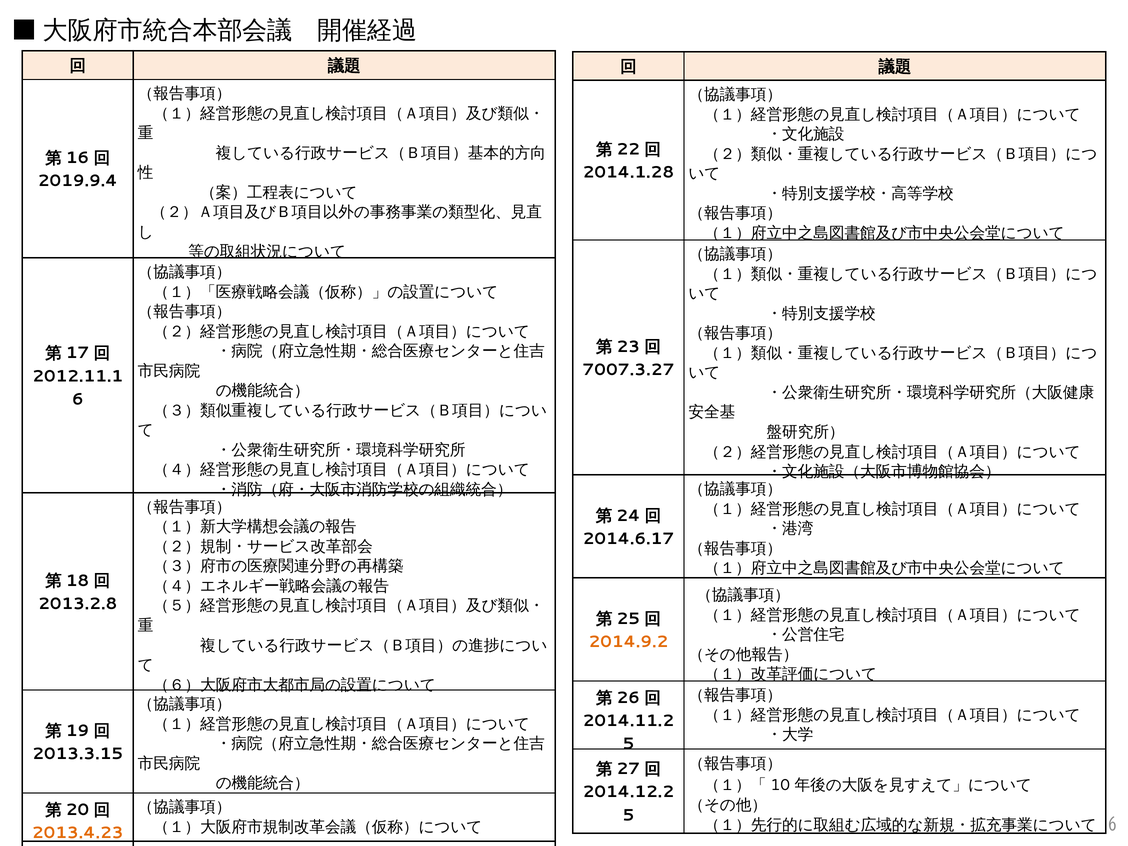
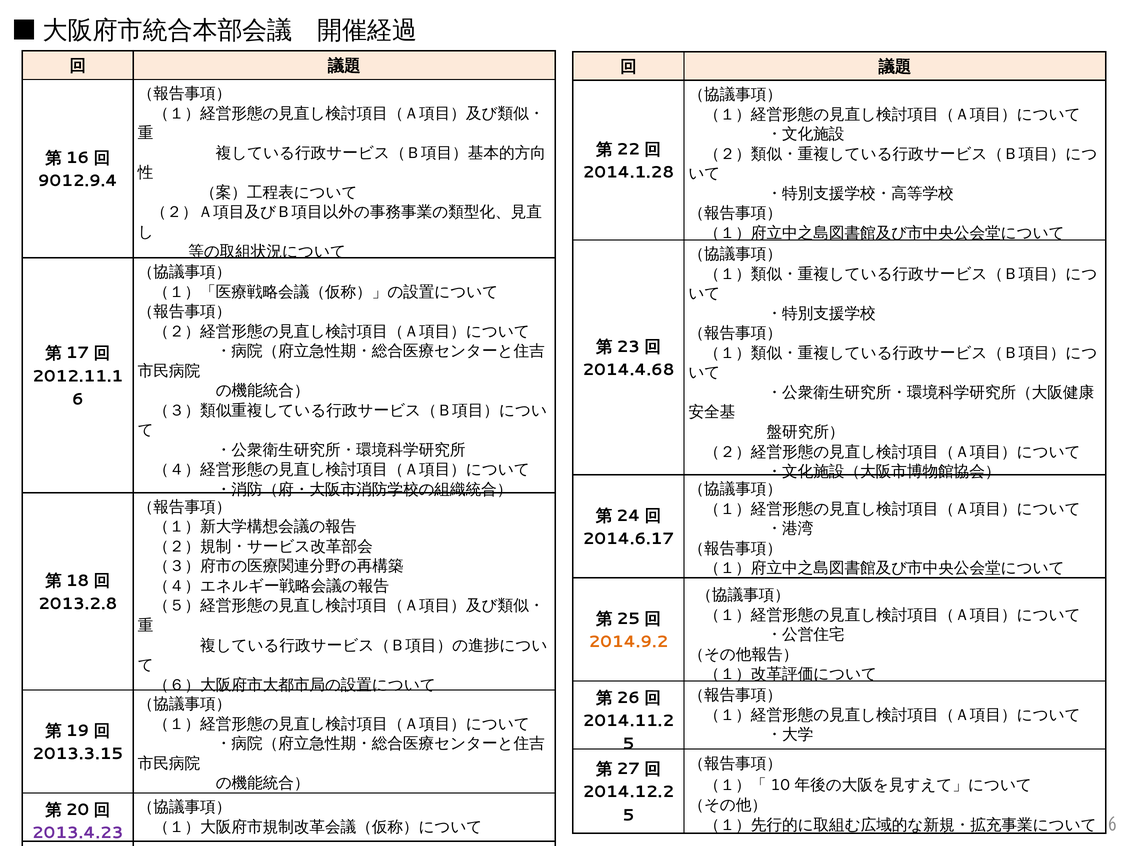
2019.9.4: 2019.9.4 -> 9012.9.4 (78, 181)
7007.3.27: 7007.3.27 -> 2014.4.68 (628, 370)
2013.4.23 colour: orange -> purple (78, 833)
